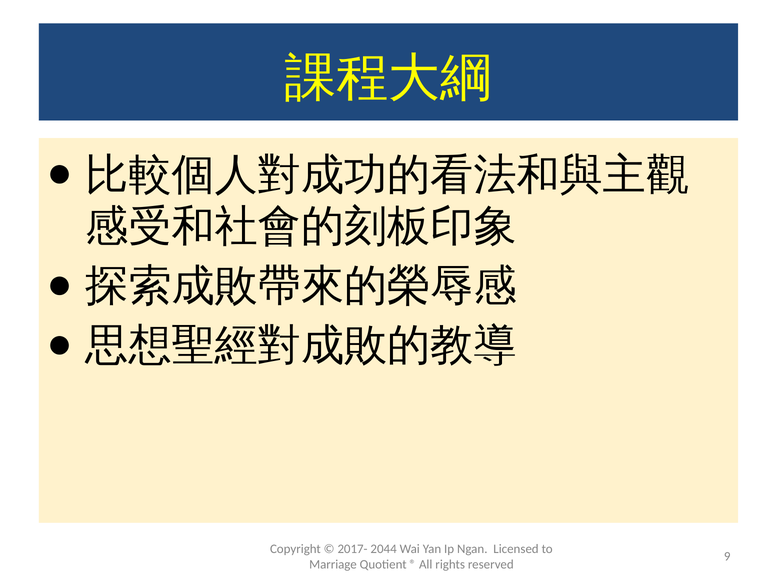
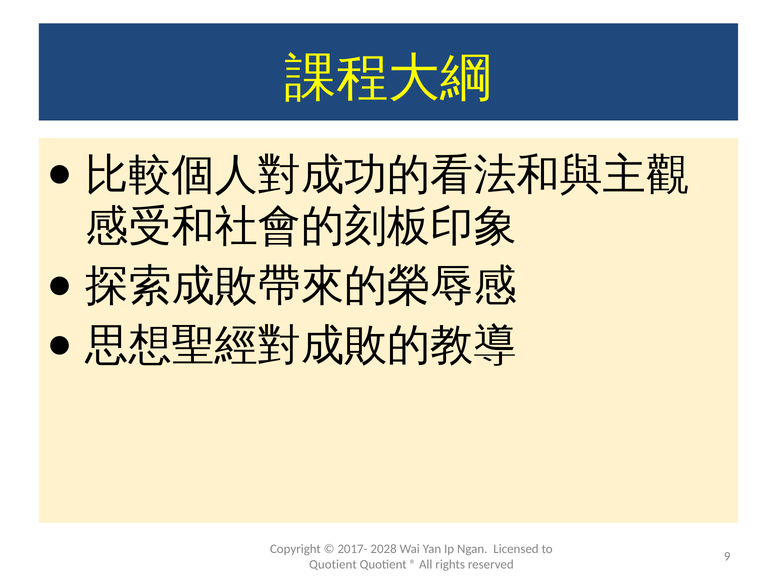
2044: 2044 -> 2028 (384, 549)
Marriage: Marriage -> Quotient (333, 564)
